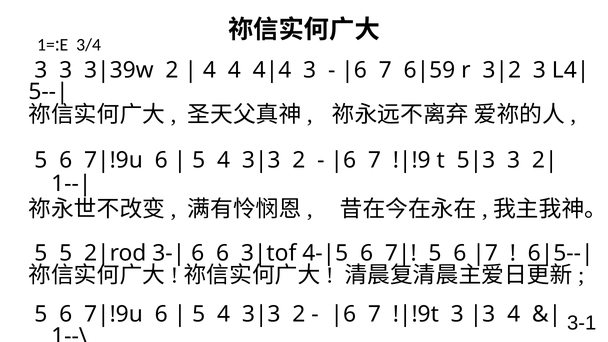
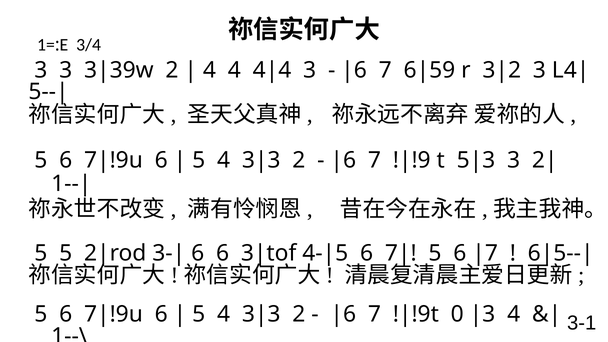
3: 3 -> 0 (457, 314)
